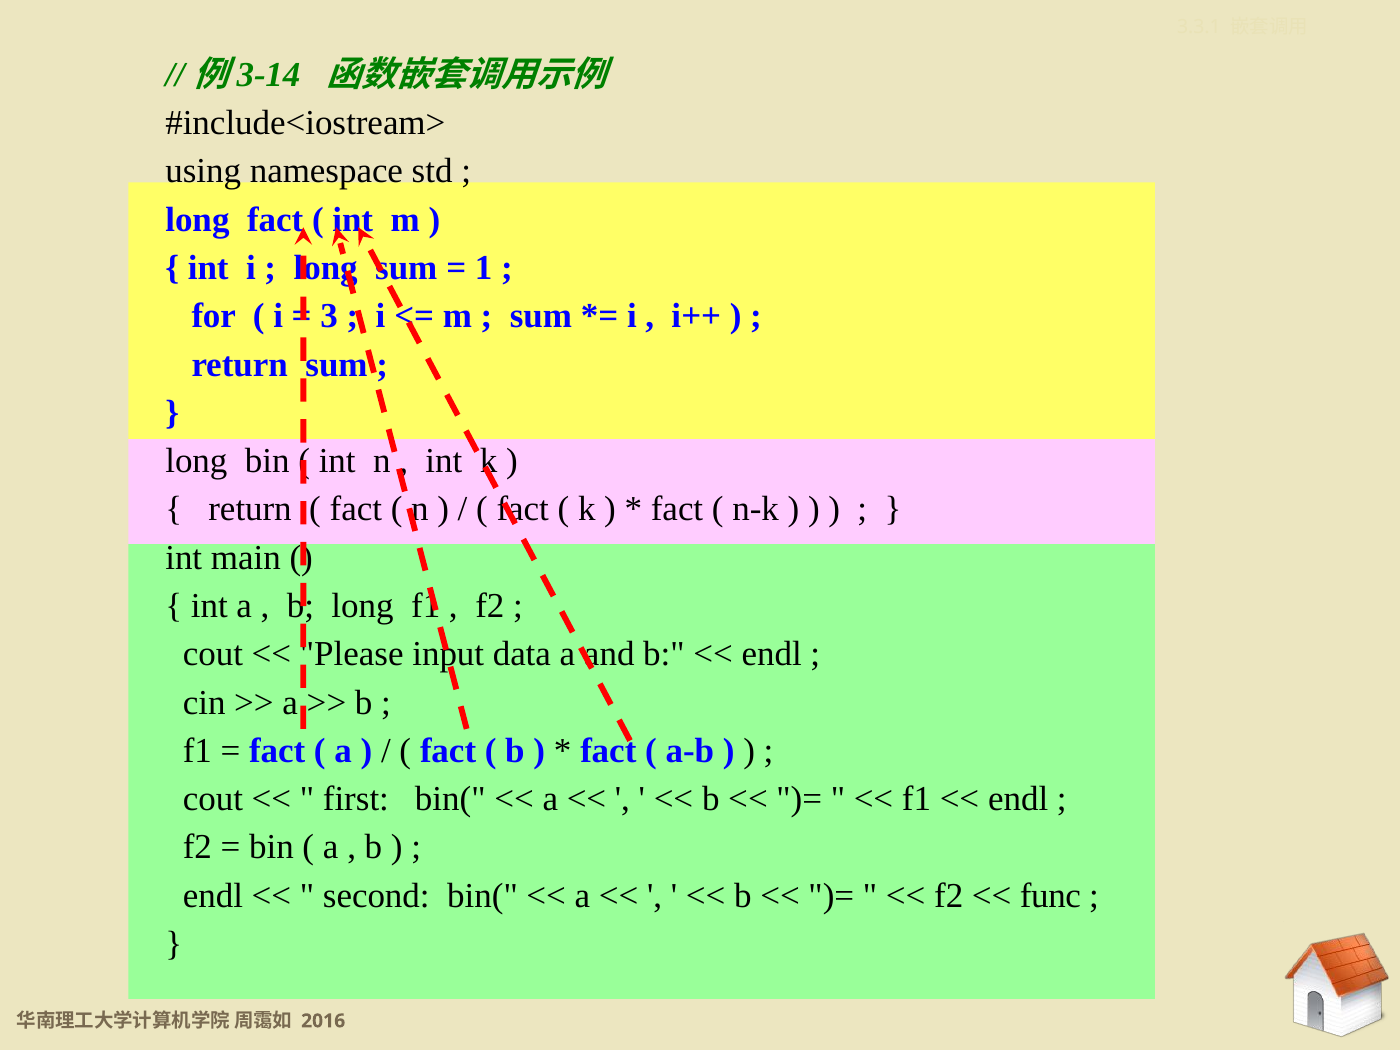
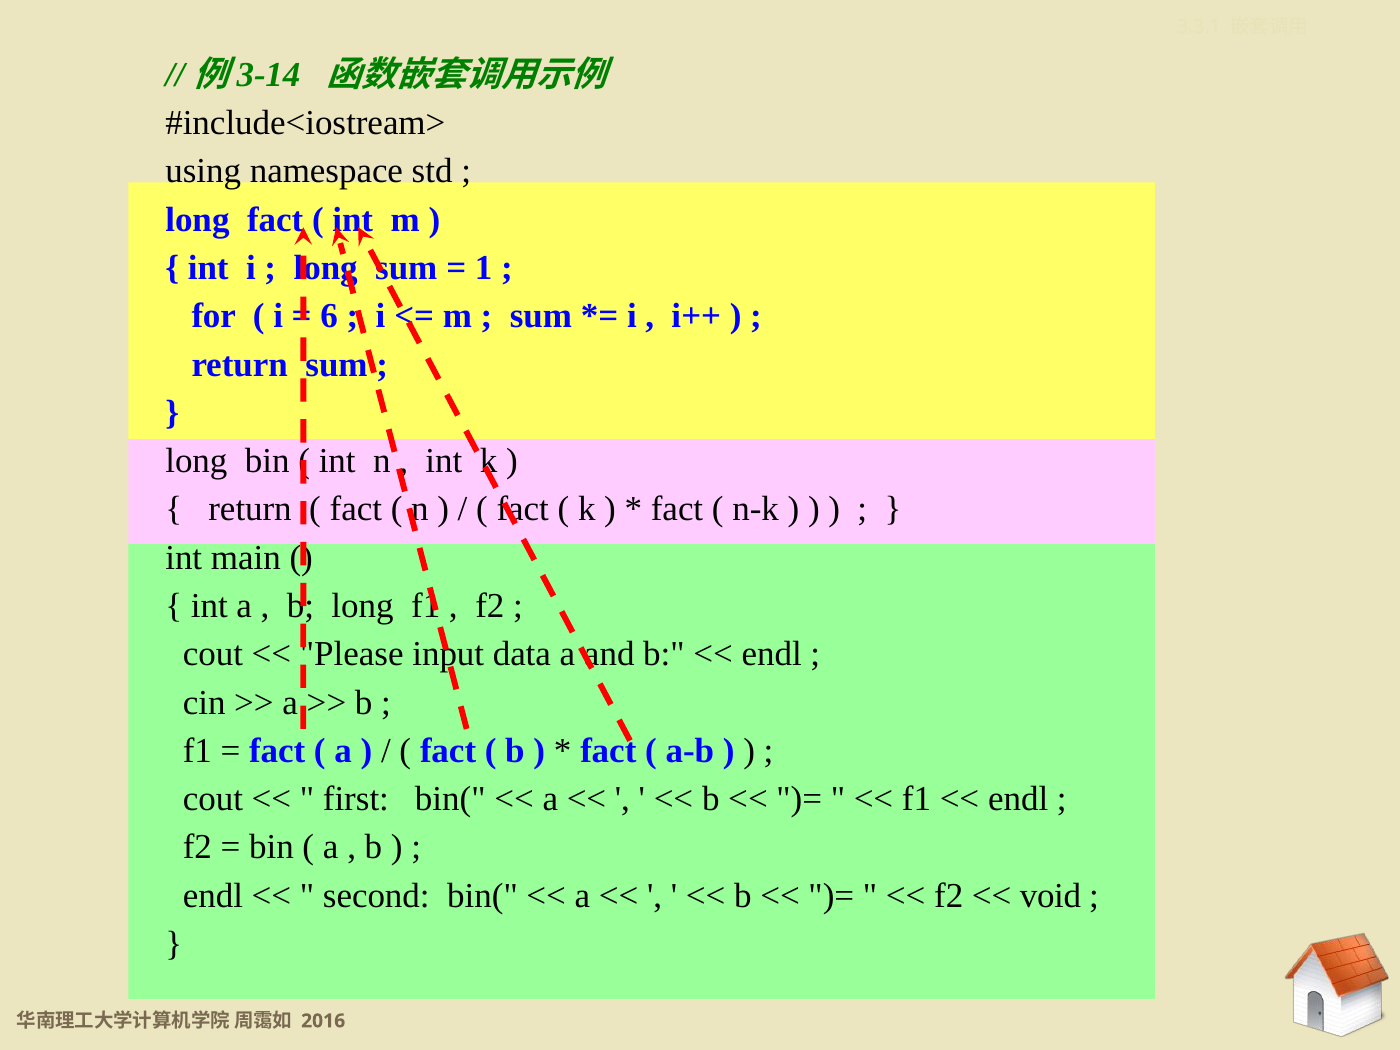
3: 3 -> 6 (329, 316)
func: func -> void (1050, 896)
